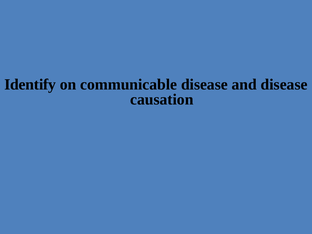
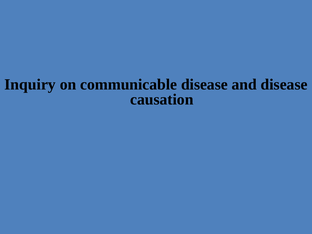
Identify: Identify -> Inquiry (30, 85)
